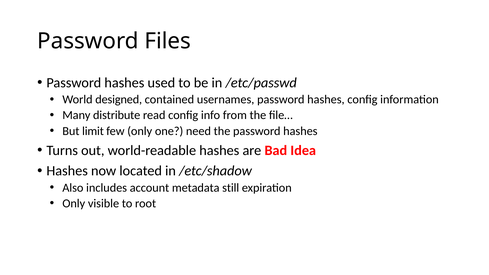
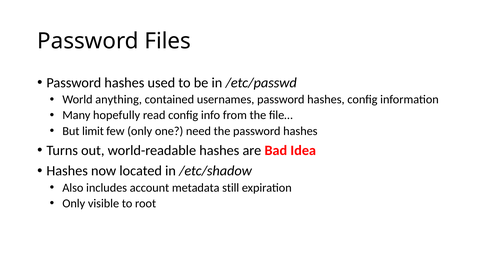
designed: designed -> anything (119, 100)
distribute: distribute -> hopefully (117, 115)
